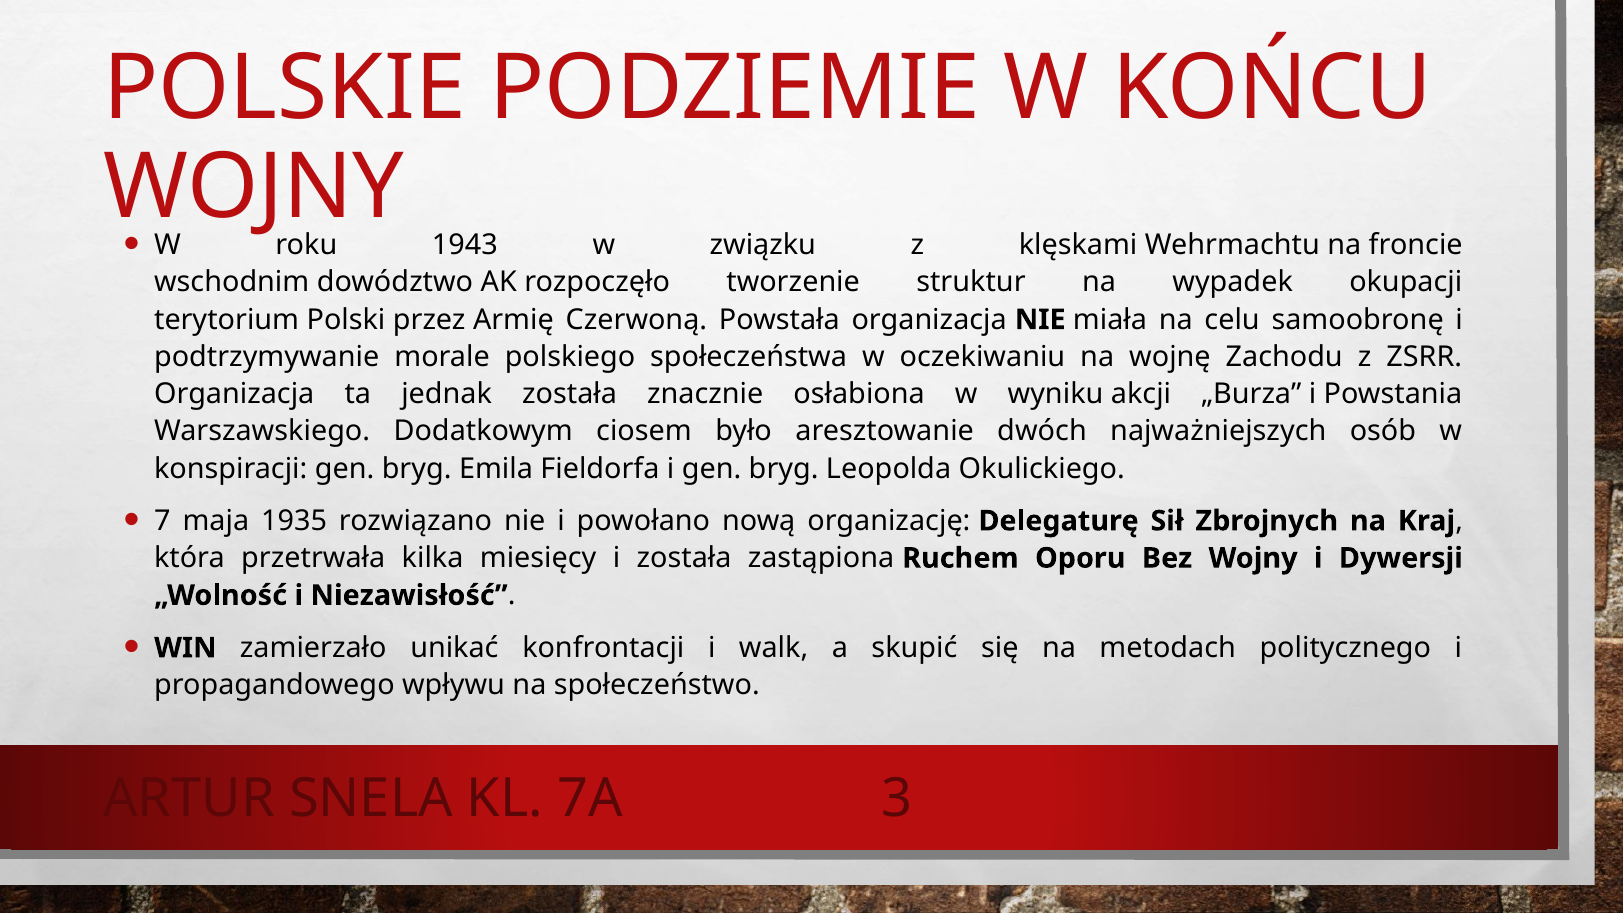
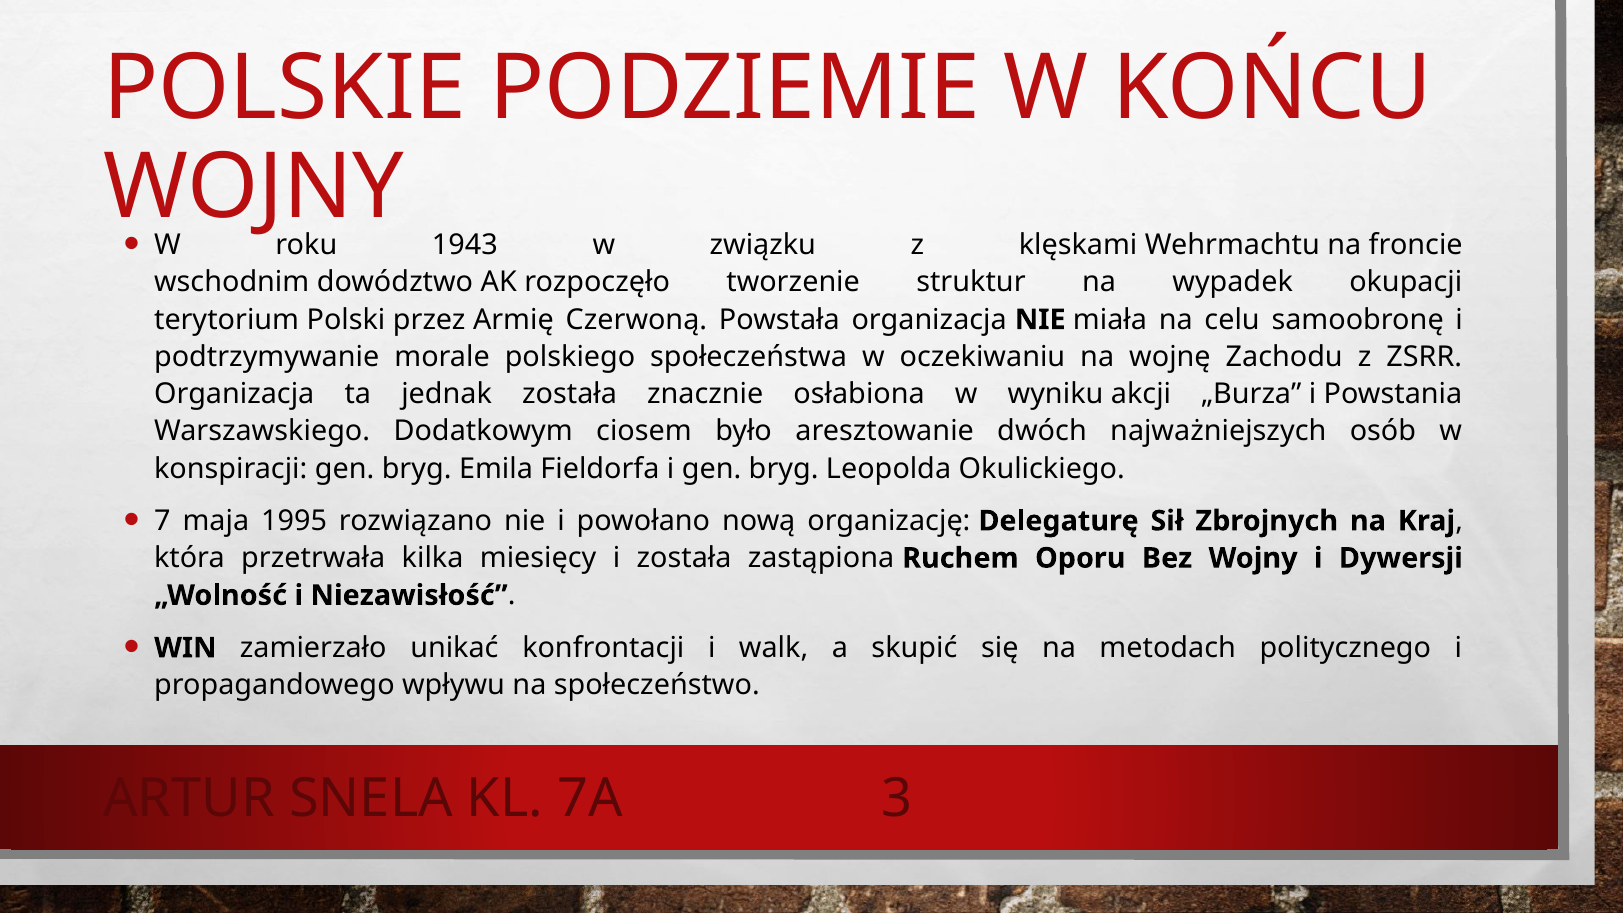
1935: 1935 -> 1995 (294, 521)
